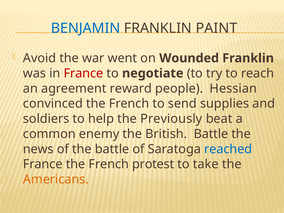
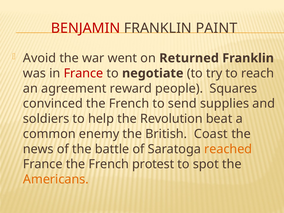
BENJAMIN colour: blue -> red (86, 28)
Wounded: Wounded -> Returned (189, 58)
Hessian: Hessian -> Squares (233, 88)
Previously: Previously -> Revolution (171, 119)
British Battle: Battle -> Coast (211, 134)
reached colour: blue -> orange (228, 149)
take: take -> spot (206, 164)
